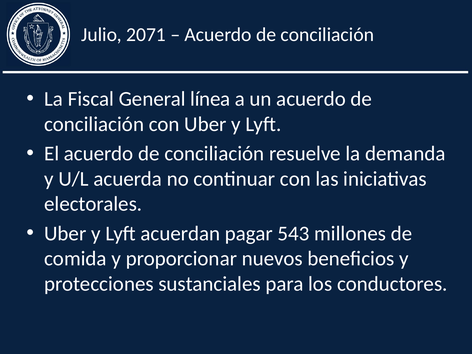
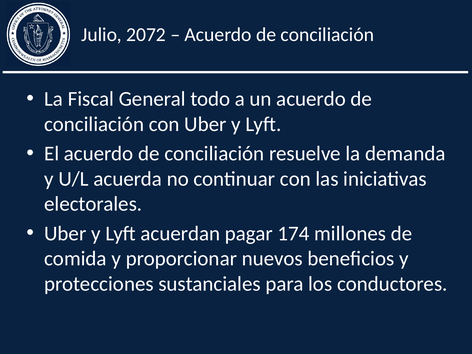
2071: 2071 -> 2072 (146, 35)
línea: línea -> todo (210, 99)
543: 543 -> 174 (293, 233)
